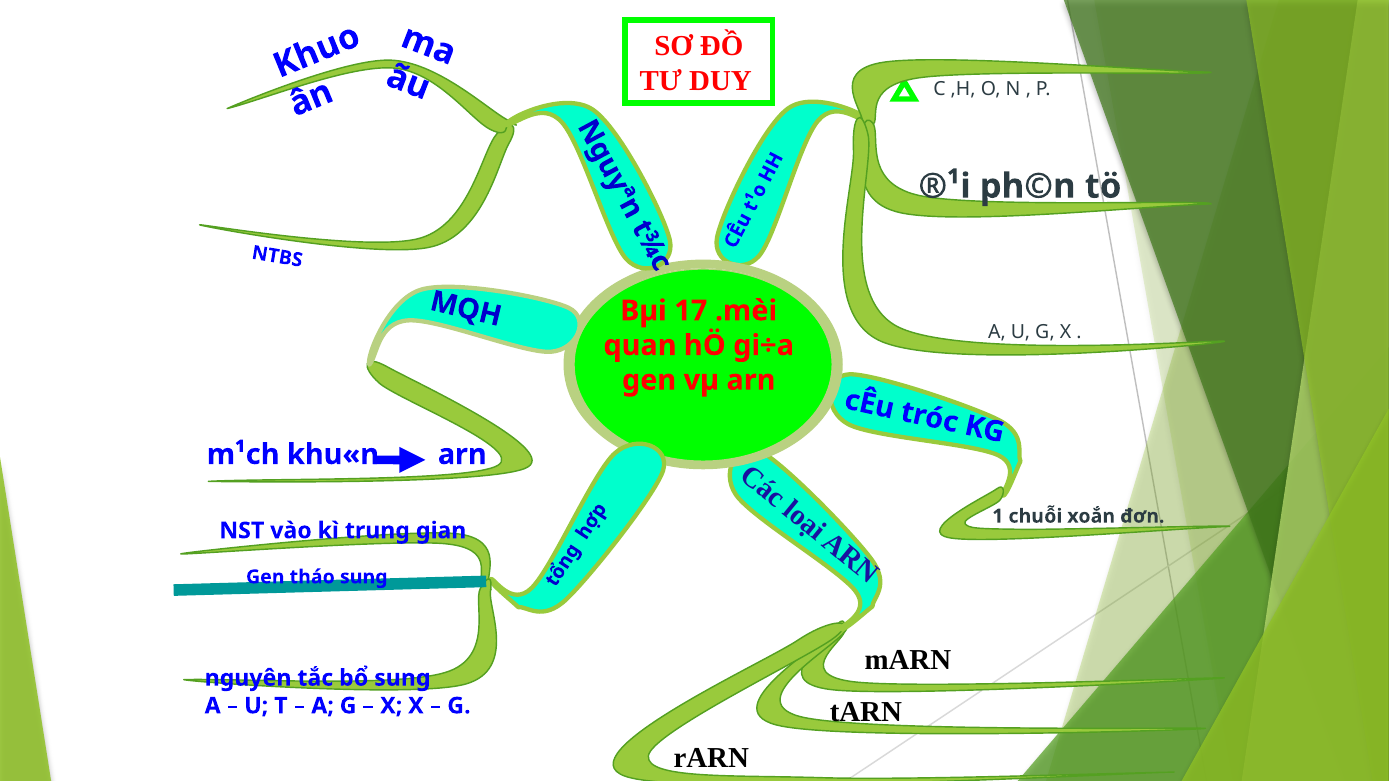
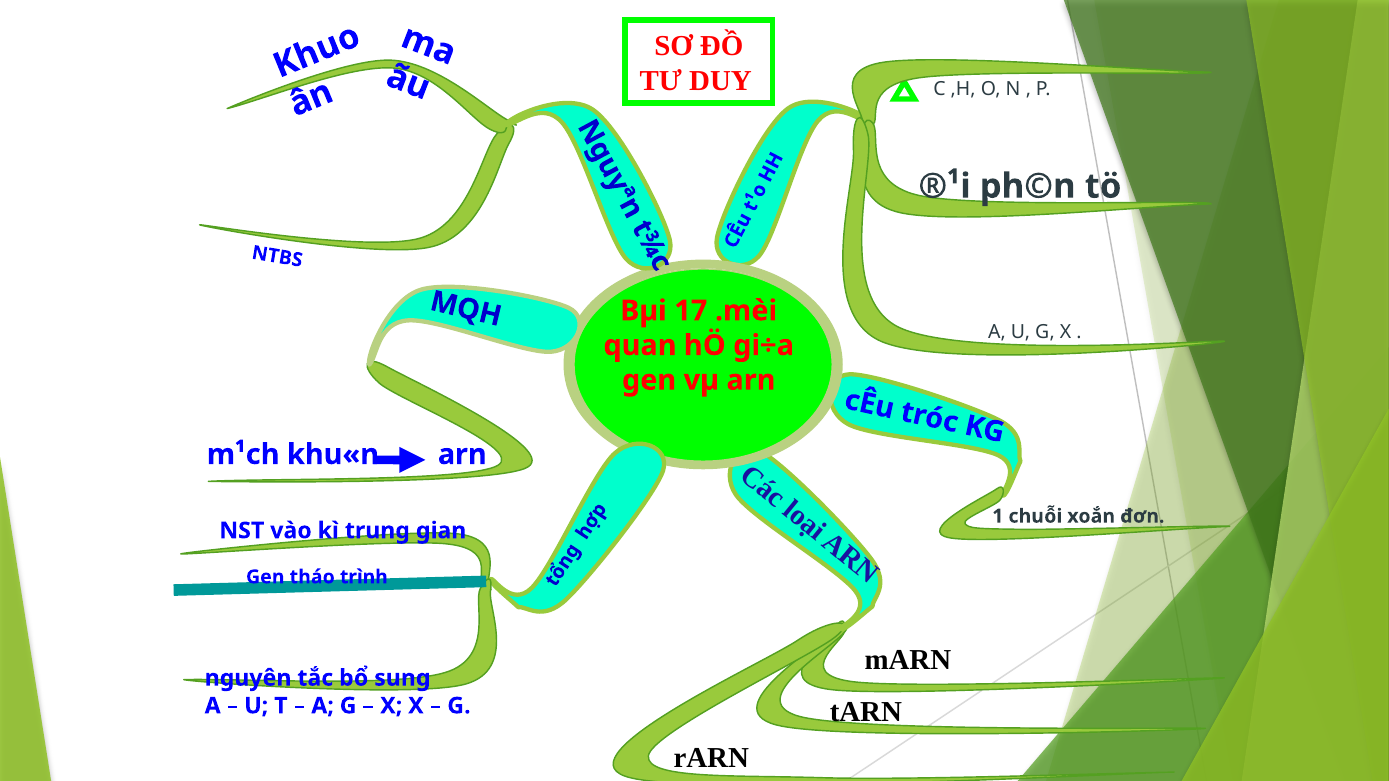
tháo sung: sung -> trình (364, 577)
